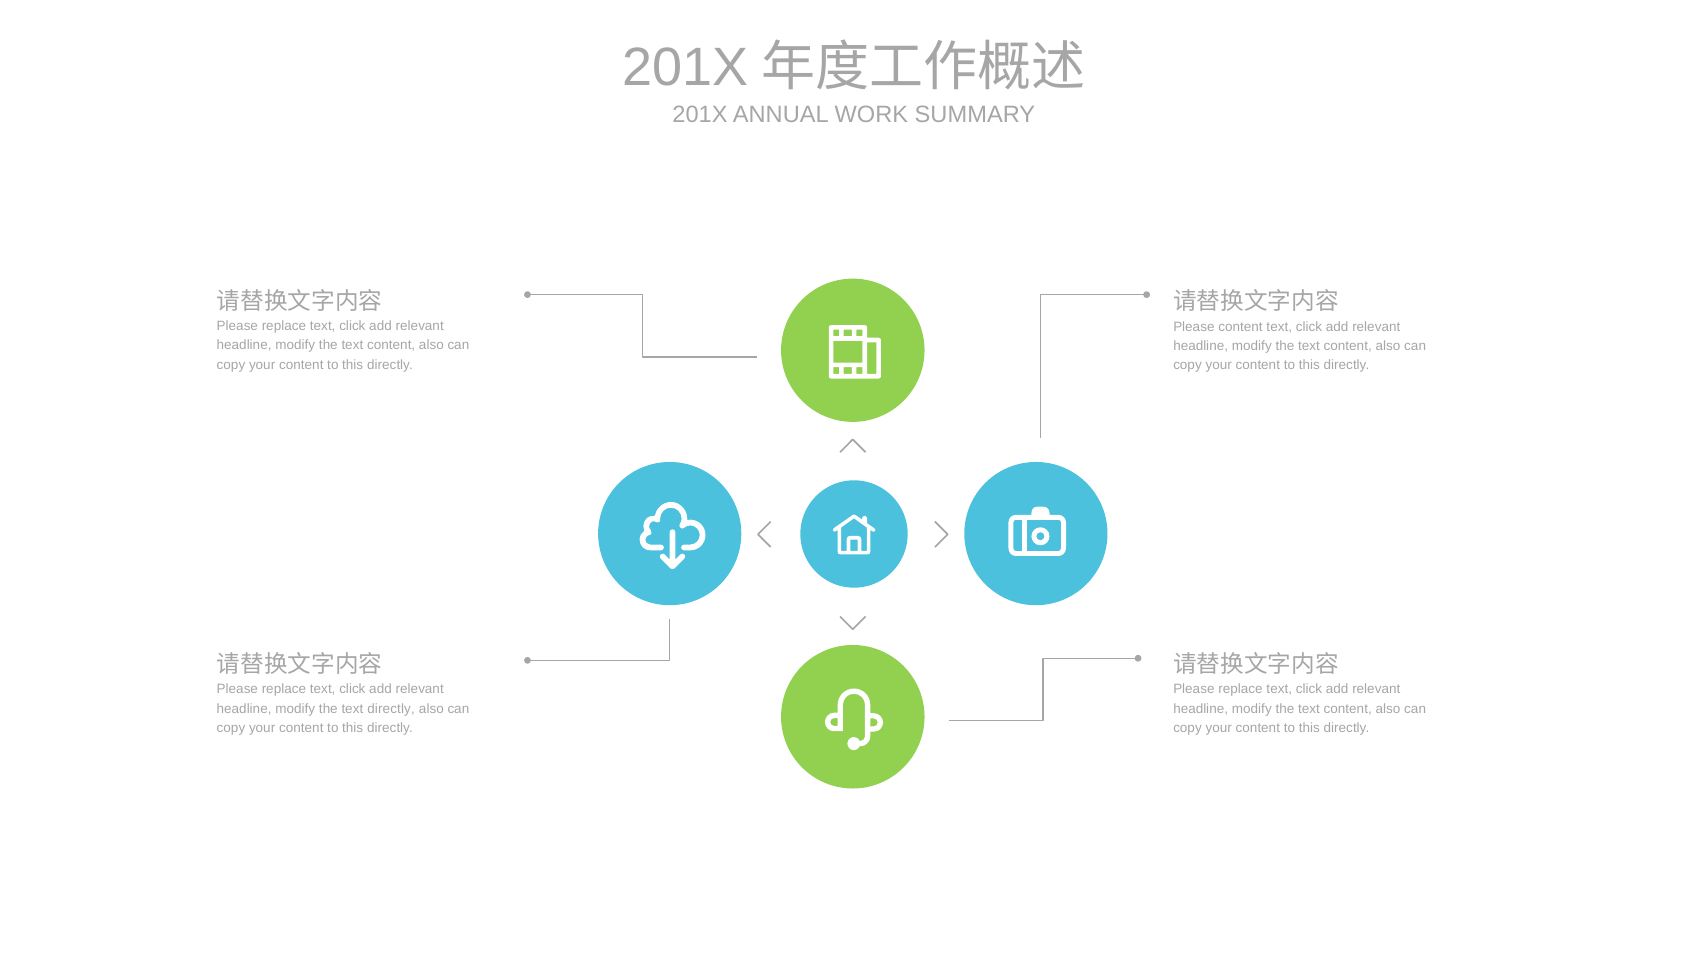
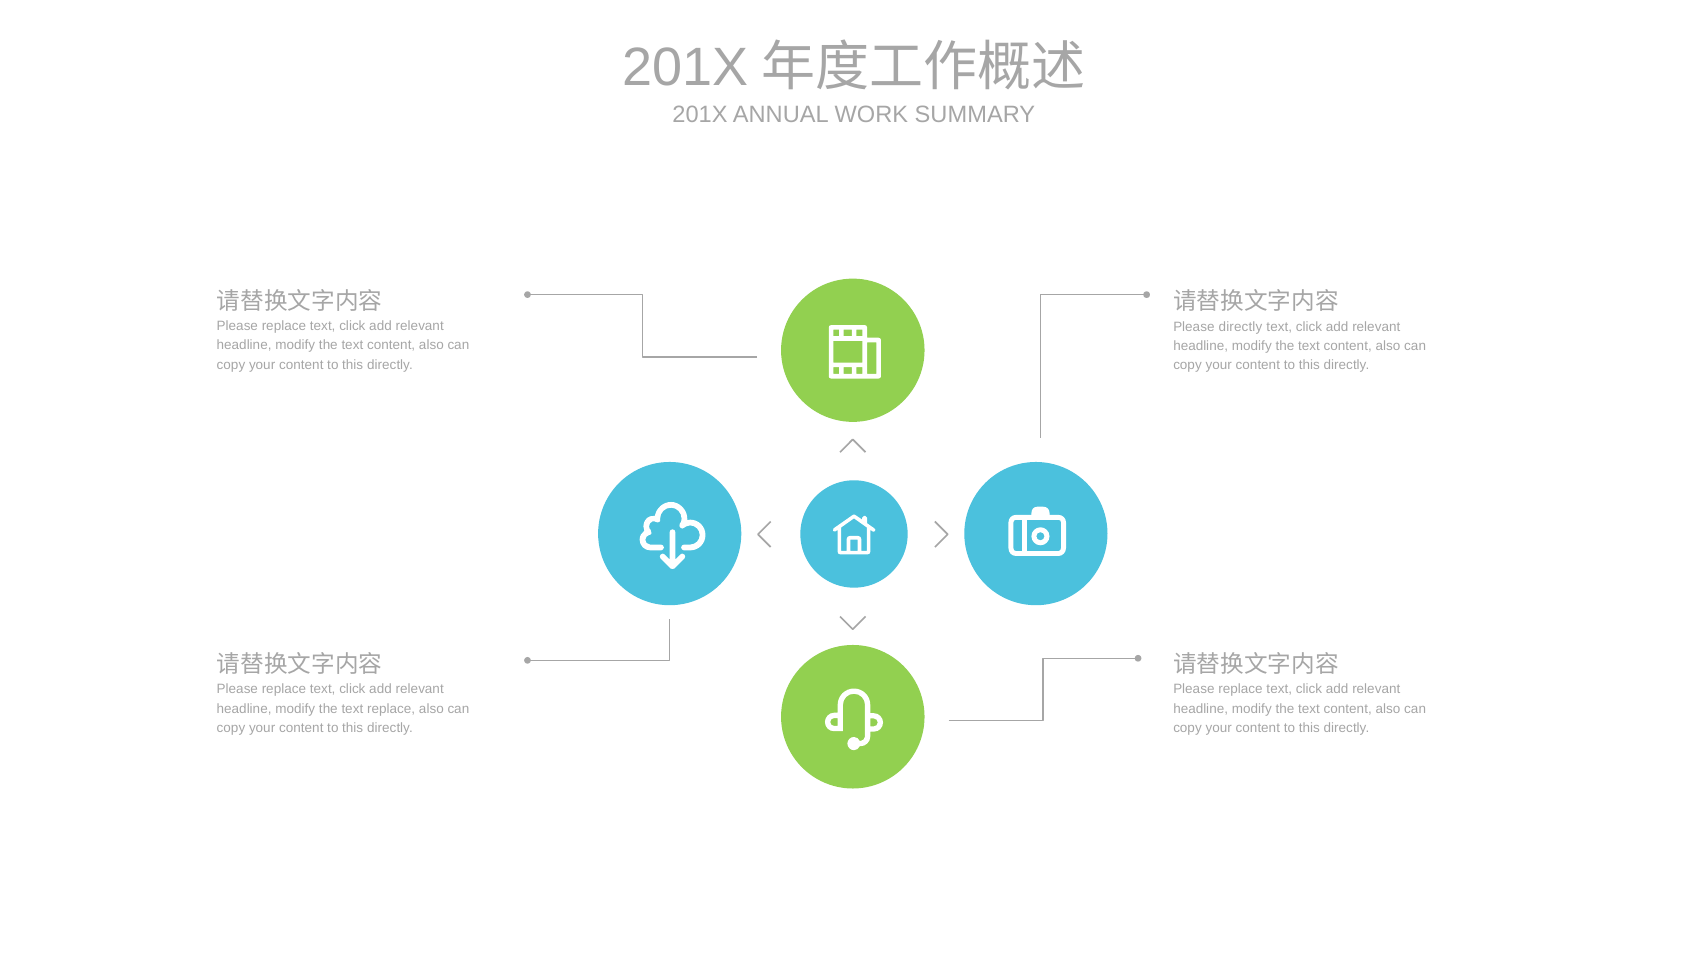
Please content: content -> directly (1240, 327)
text directly: directly -> replace (391, 709)
